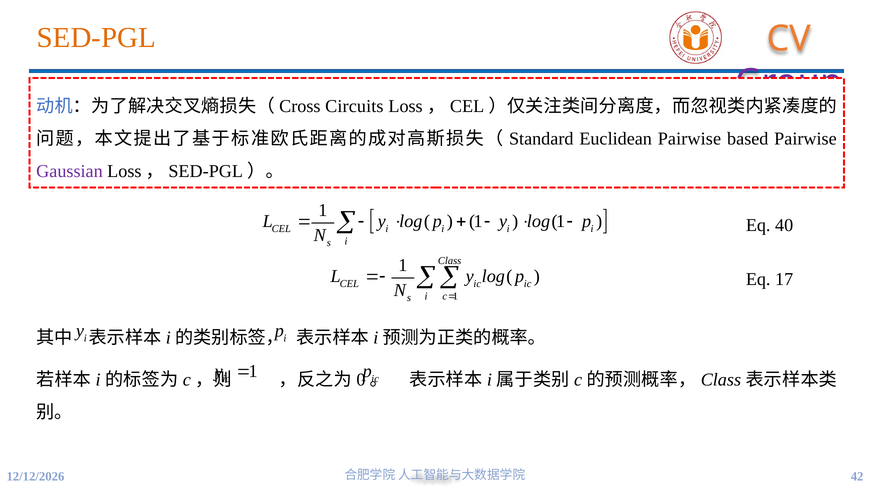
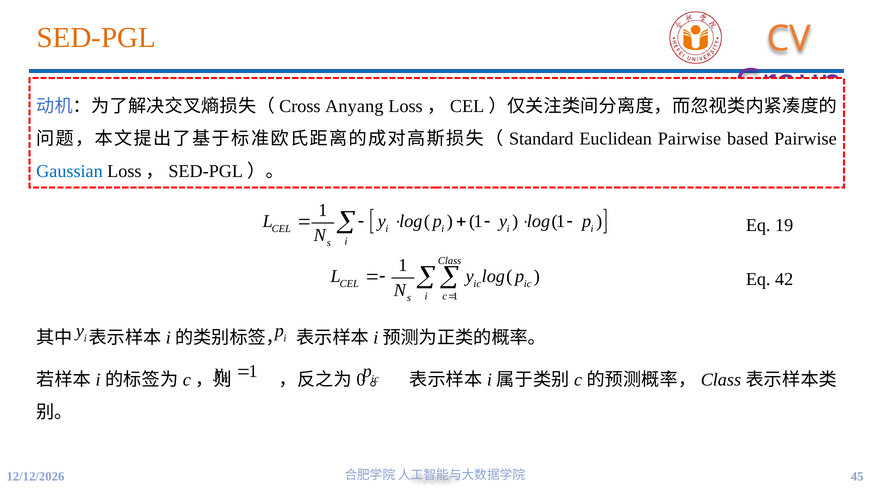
Circuits: Circuits -> Anyang (354, 106)
Gaussian colour: purple -> blue (69, 171)
40: 40 -> 19 (784, 225)
17: 17 -> 42 (784, 280)
42: 42 -> 45 (857, 477)
